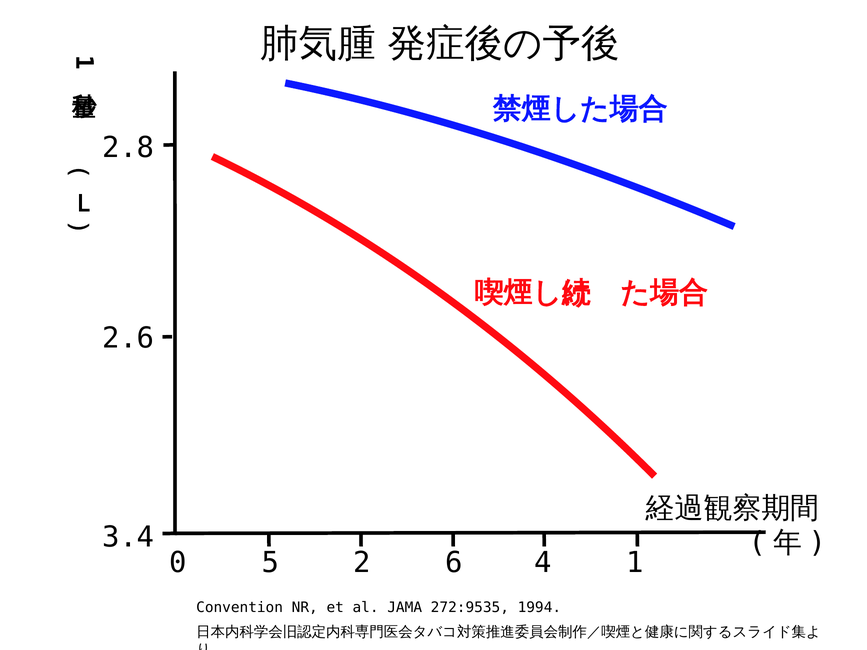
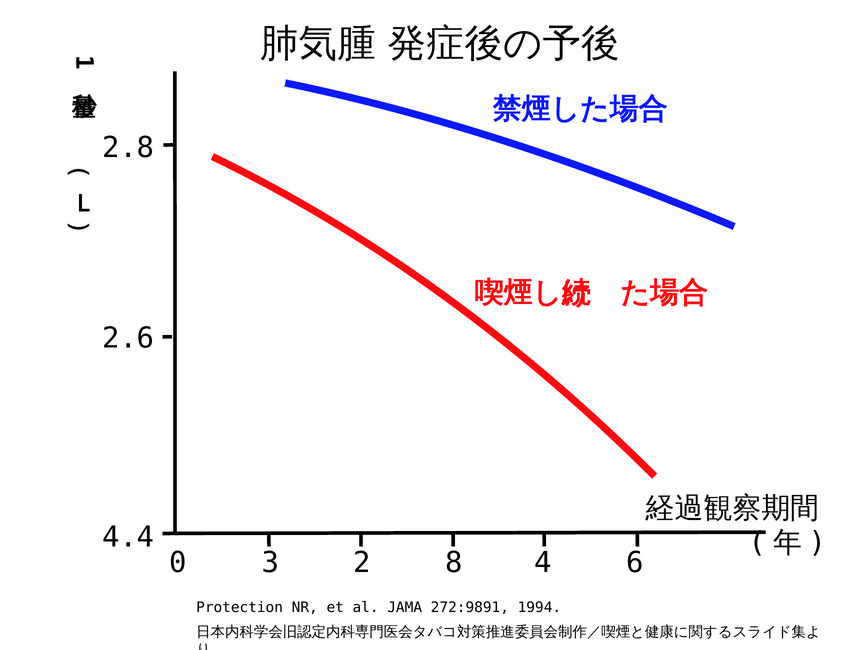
3.4: 3.4 -> 4.4 (128, 538)
5: 5 -> 3 (270, 563)
6: 6 -> 8 (454, 563)
4 1: 1 -> 6 (635, 563)
Convention: Convention -> Protection (240, 608)
272:9535: 272:9535 -> 272:9891 (470, 608)
